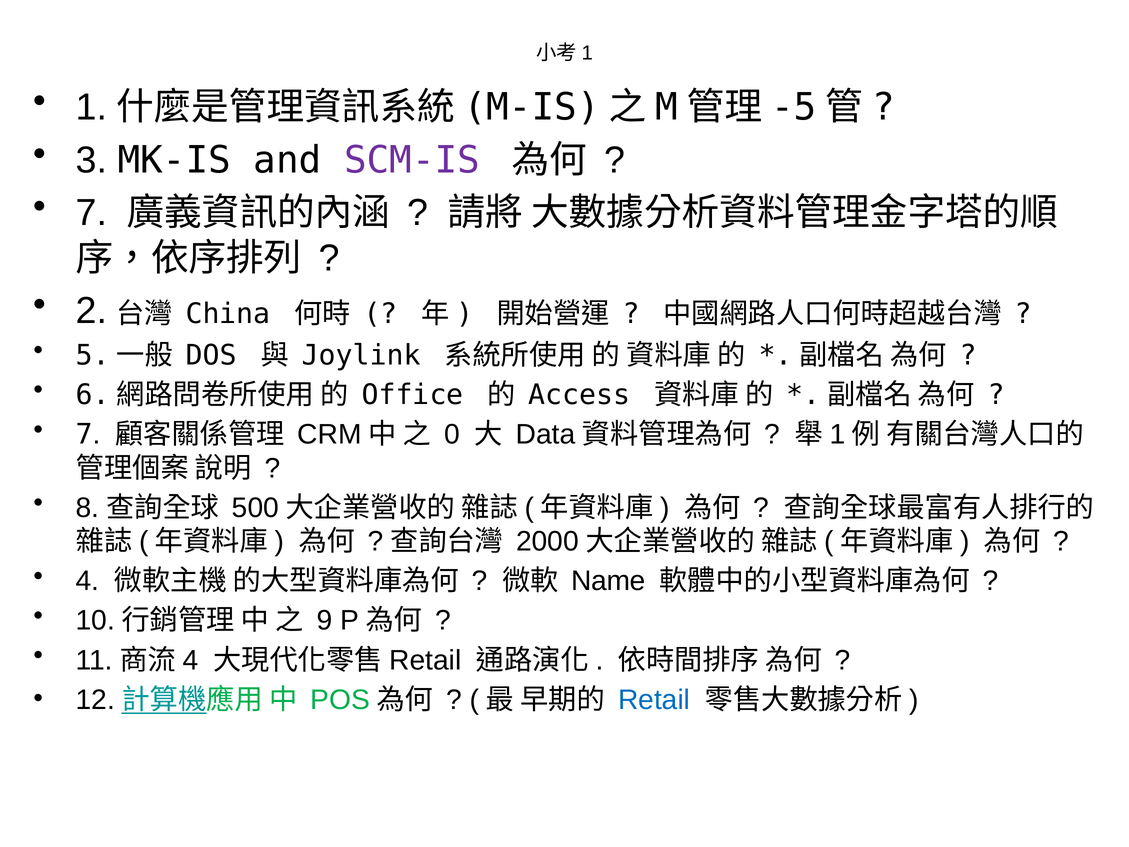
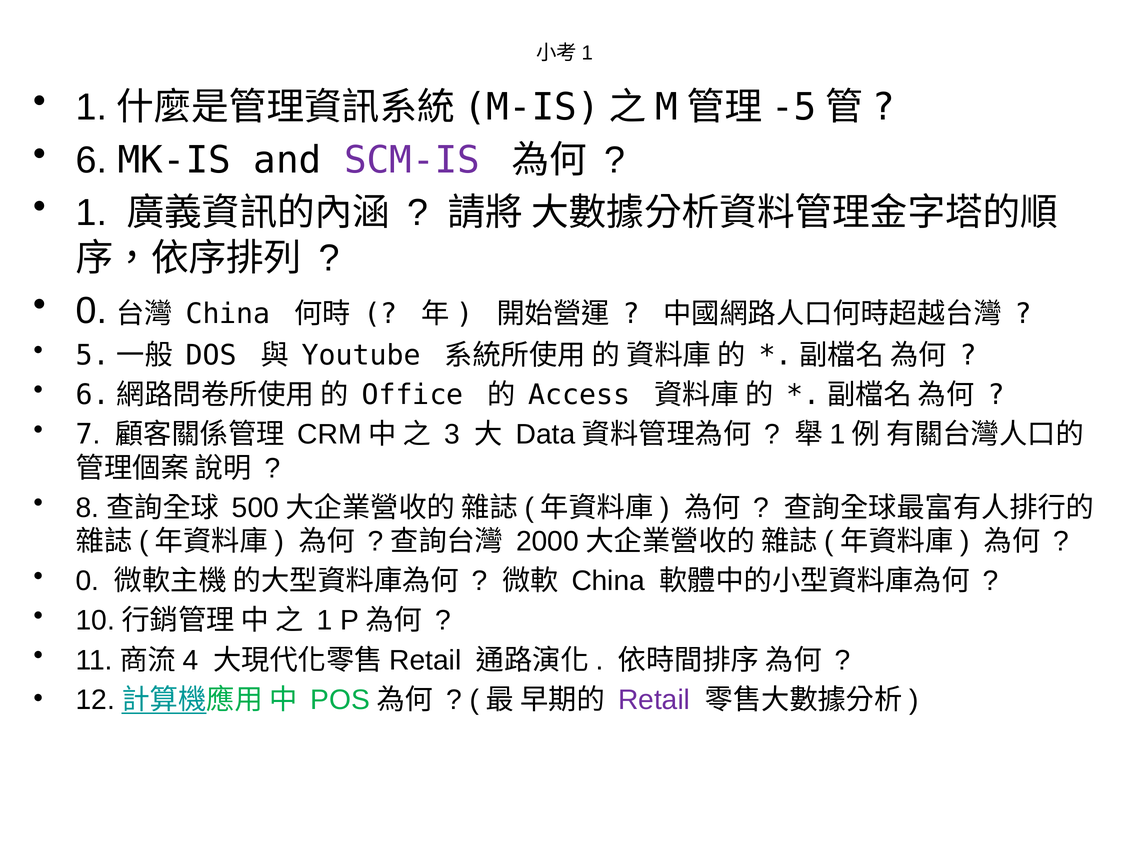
3: 3 -> 6 (92, 160)
7: 7 -> 1 (92, 213)
2: 2 -> 0 (92, 311)
Joylink: Joylink -> Youtube (361, 355)
0: 0 -> 3 (452, 434)
4: 4 -> 0 (88, 581)
Name: Name -> China (608, 581)
9: 9 -> 1 (324, 620)
Retail colour: blue -> purple (654, 700)
